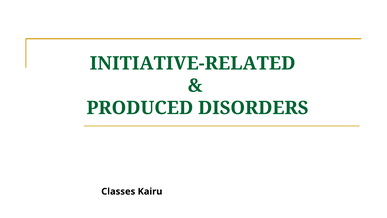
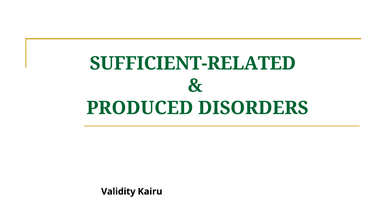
INITIATIVE-RELATED: INITIATIVE-RELATED -> SUFFICIENT-RELATED (193, 63)
Classes: Classes -> Validity (118, 191)
